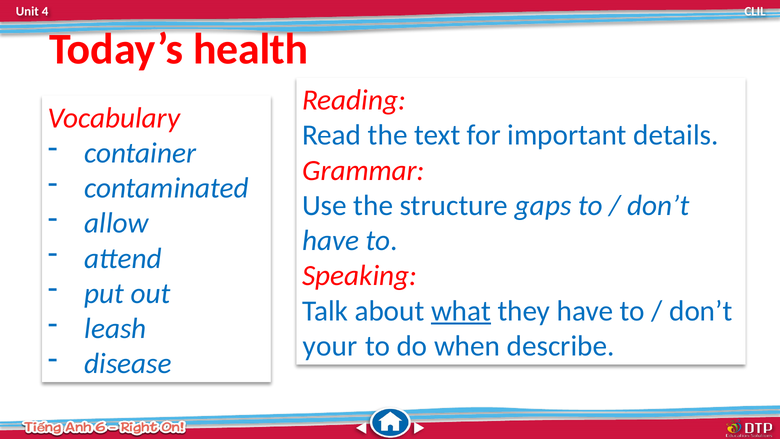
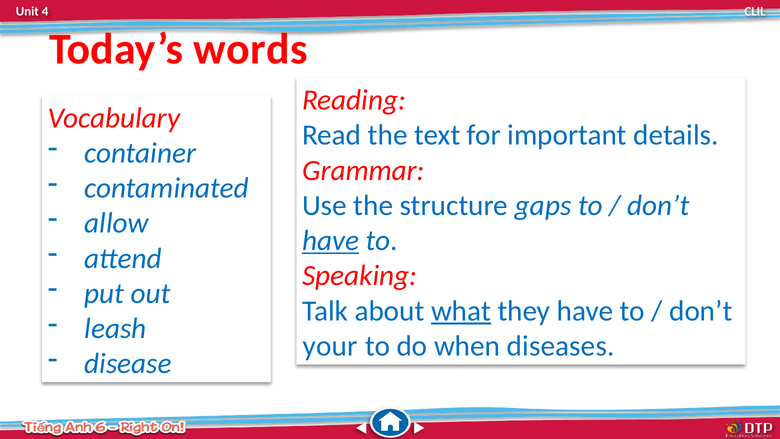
health: health -> words (250, 49)
have underline: none -> present (331, 241)
describe: describe -> diseases (561, 346)
